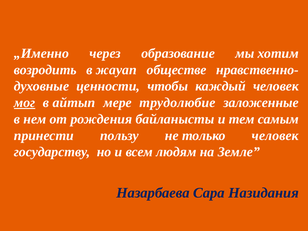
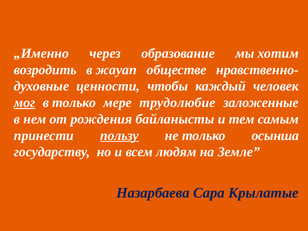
в айтып: айтып -> только (74, 103)
пользу underline: none -> present (119, 136)
только человек: человек -> осынша (275, 136)
Назидания: Назидания -> Крылатые (264, 193)
